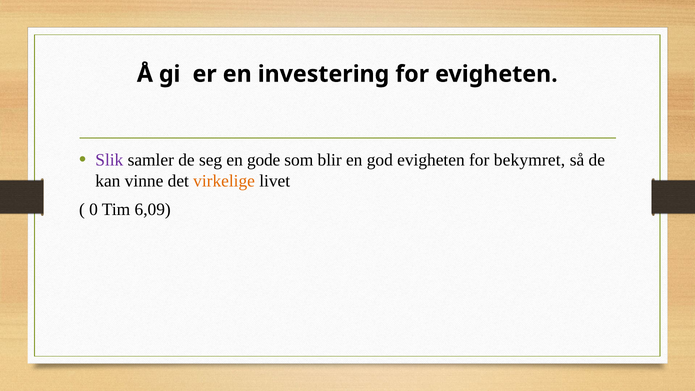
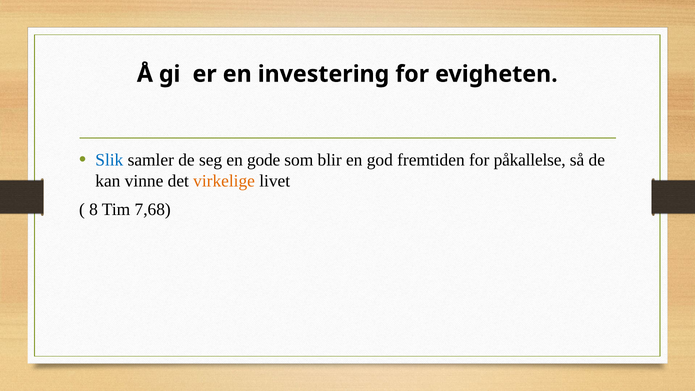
Slik colour: purple -> blue (109, 160)
god evigheten: evigheten -> fremtiden (431, 160)
bekymret: bekymret -> påkallelse (530, 160)
0: 0 -> 8 (93, 210)
6,09: 6,09 -> 7,68 (153, 210)
